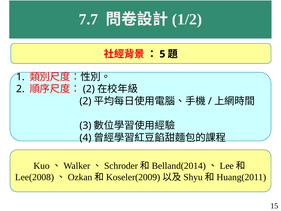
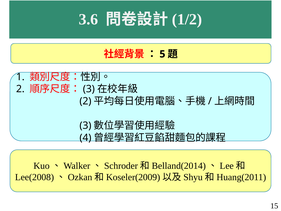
7.7: 7.7 -> 3.6 (88, 19)
2: 2 -> 3 (89, 89)
